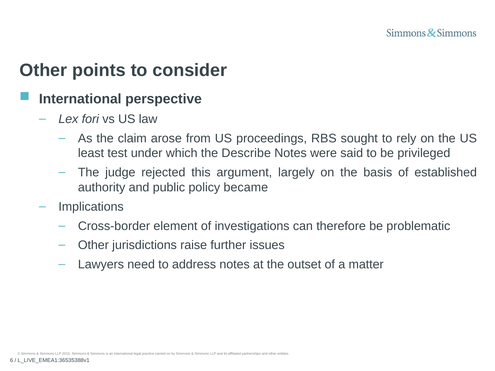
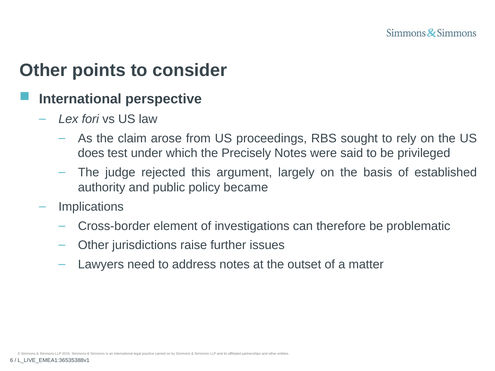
least: least -> does (91, 153)
Describe: Describe -> Precisely (246, 153)
